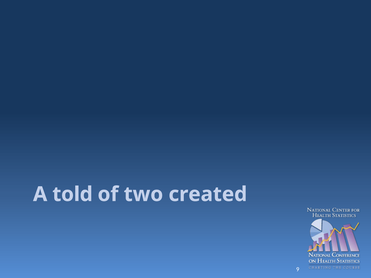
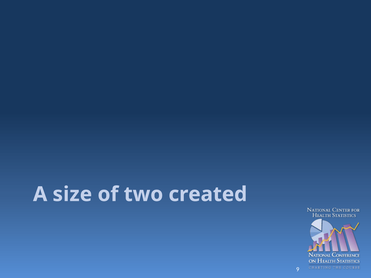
told: told -> size (72, 194)
